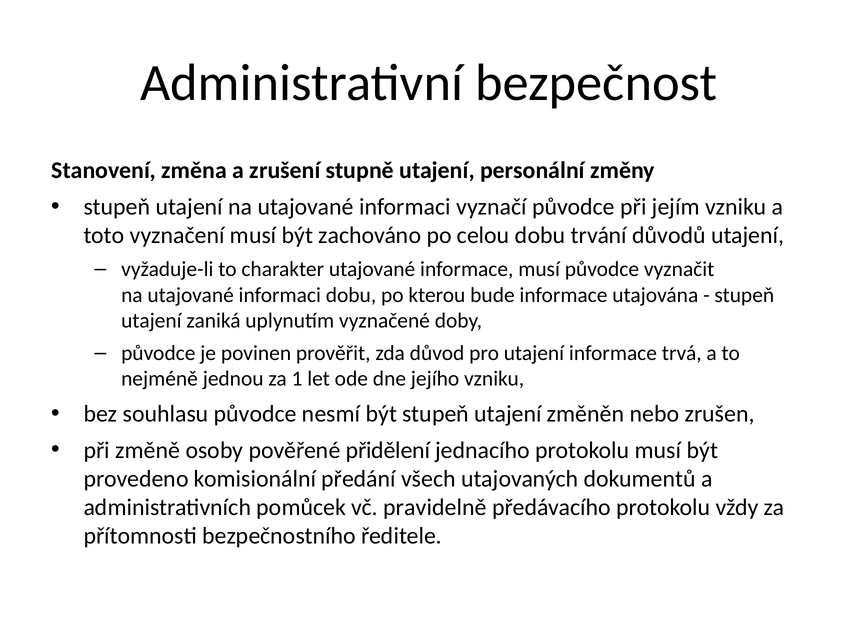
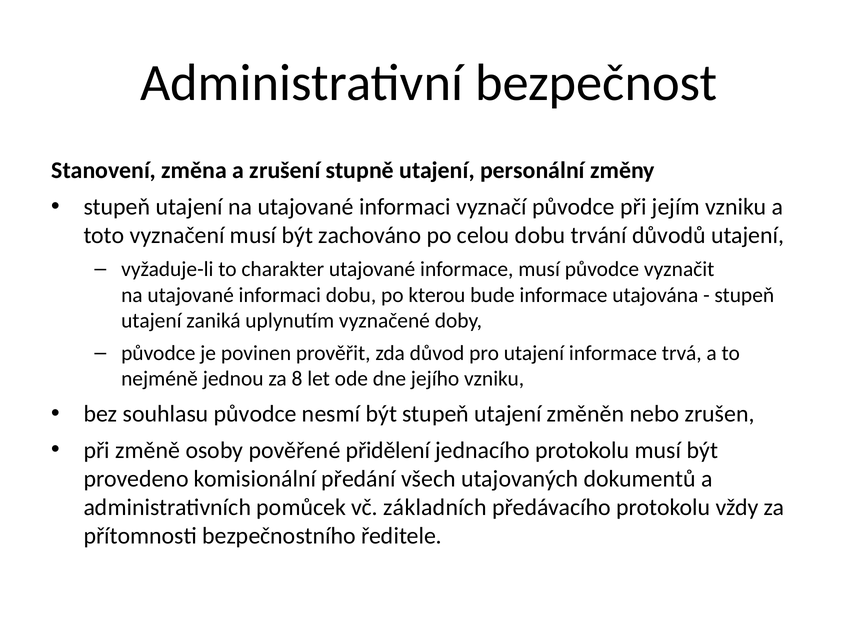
1: 1 -> 8 (297, 379)
pravidelně: pravidelně -> základních (435, 507)
